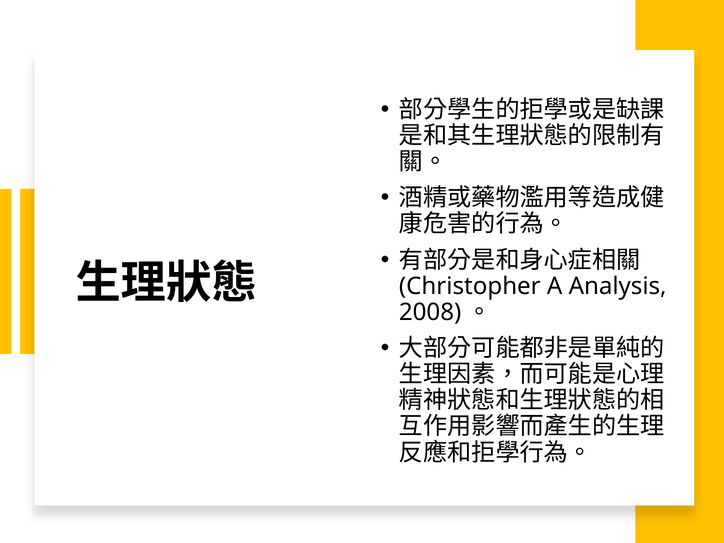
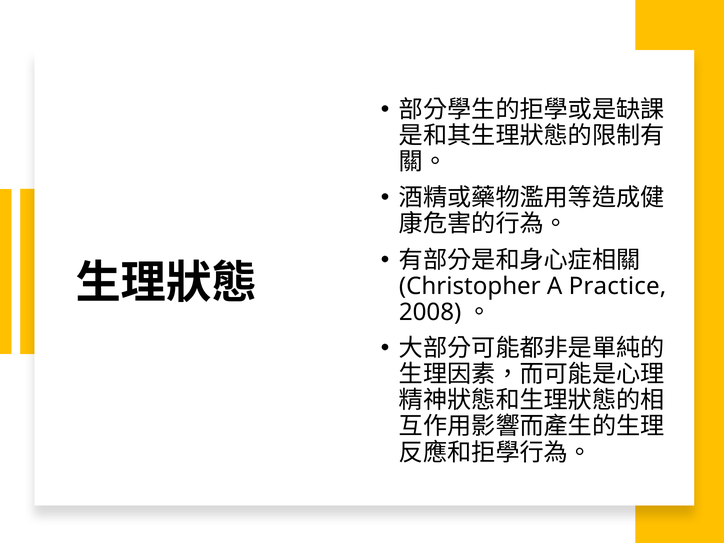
Analysis: Analysis -> Practice (618, 286)
